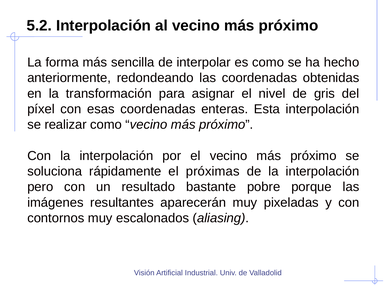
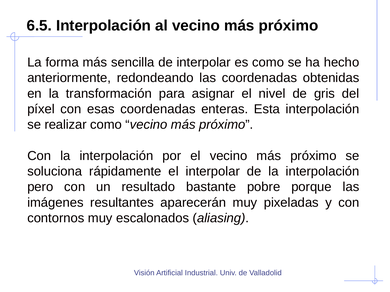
5.2: 5.2 -> 6.5 (39, 26)
el próximas: próximas -> interpolar (213, 172)
